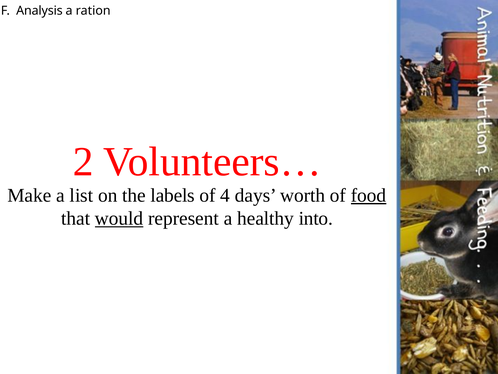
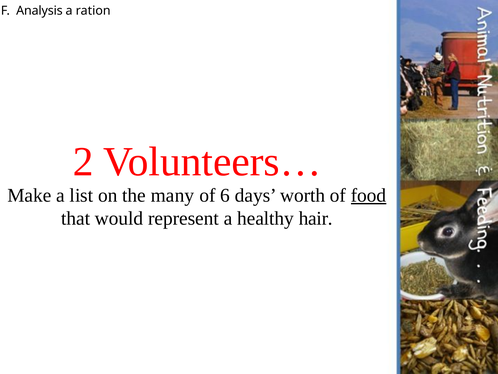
labels: labels -> many (173, 195)
4: 4 -> 6 (225, 195)
would underline: present -> none (119, 218)
into: into -> hair (316, 218)
